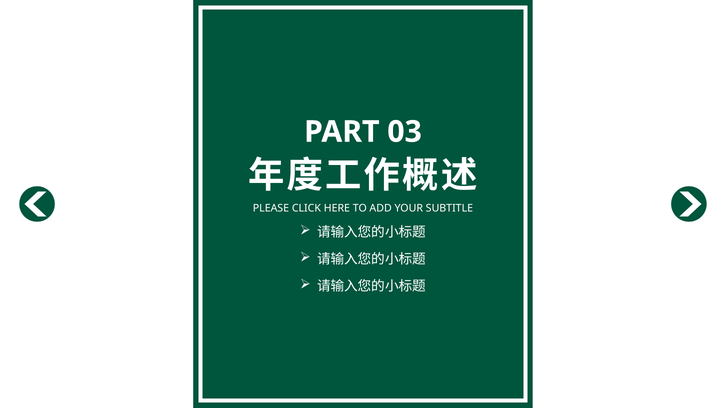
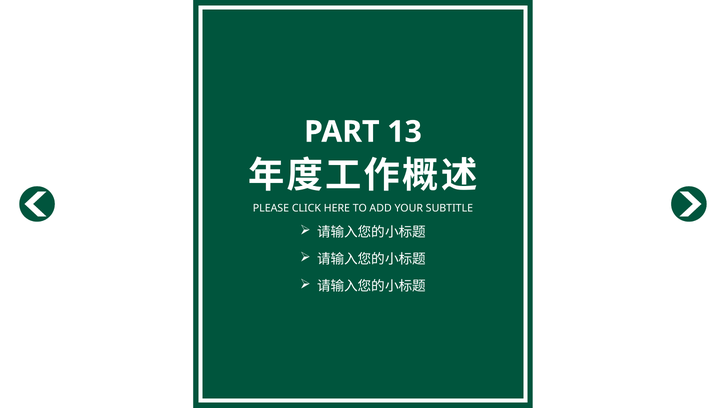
03: 03 -> 13 (405, 132)
